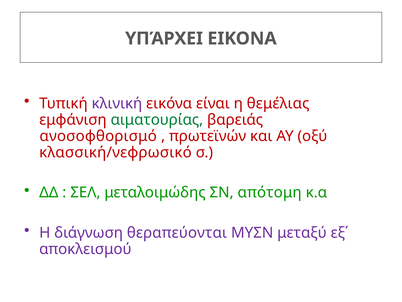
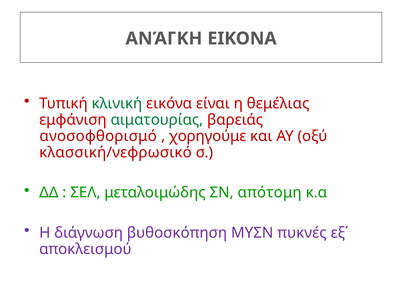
ΥΠΆΡΧΕΙ: ΥΠΆΡΧΕΙ -> ΑΝΆΓΚΗ (164, 38)
κλινική colour: purple -> green (117, 103)
πρωτεϊνών: πρωτεϊνών -> χορηγούμε (208, 136)
θεραπεύονται: θεραπεύονται -> βυθοσκόπηση (177, 232)
μεταξύ: μεταξύ -> πυκνές (302, 232)
